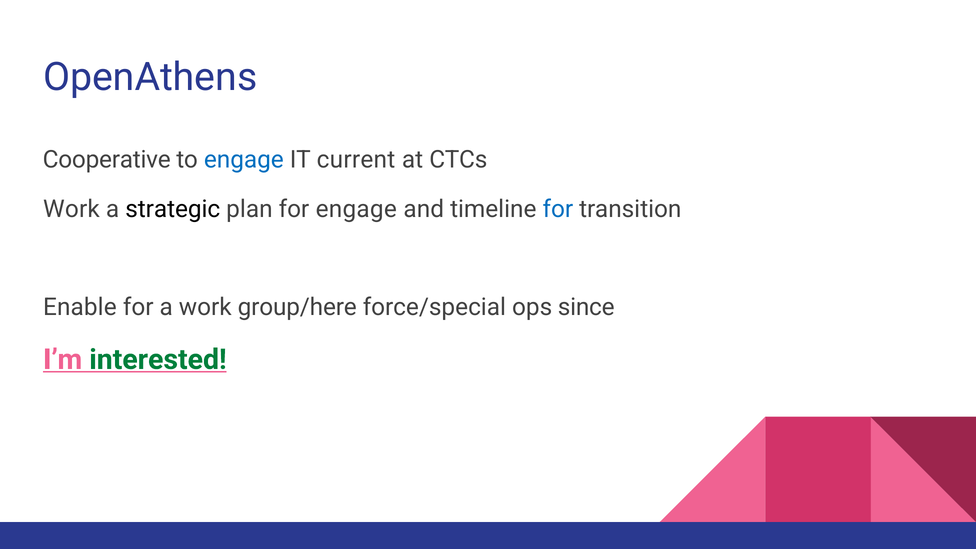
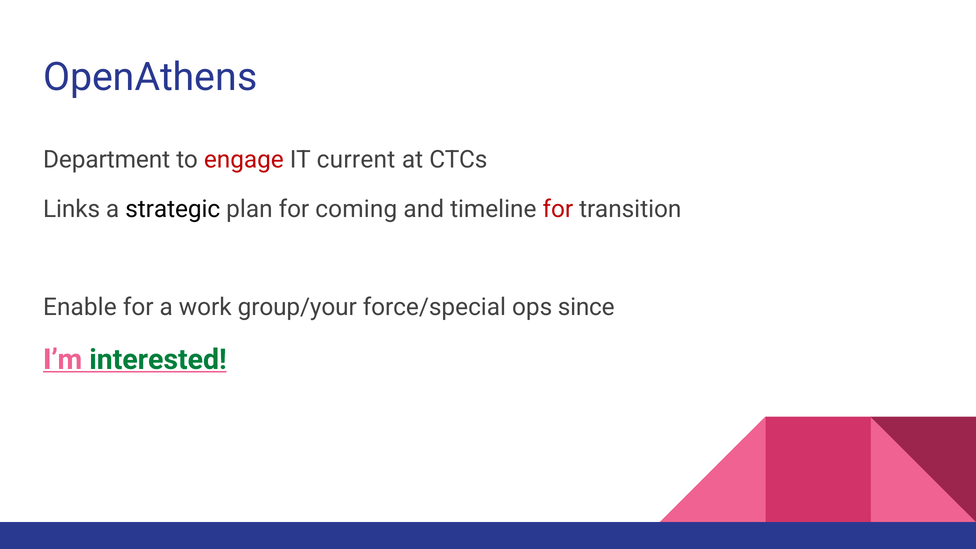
Cooperative: Cooperative -> Department (107, 160)
engage colour: blue -> red (244, 160)
Work: Work -> Links (72, 209)
for engage: engage -> coming (356, 209)
for colour: blue -> red (558, 209)
group/here: group/here -> group/your (297, 307)
